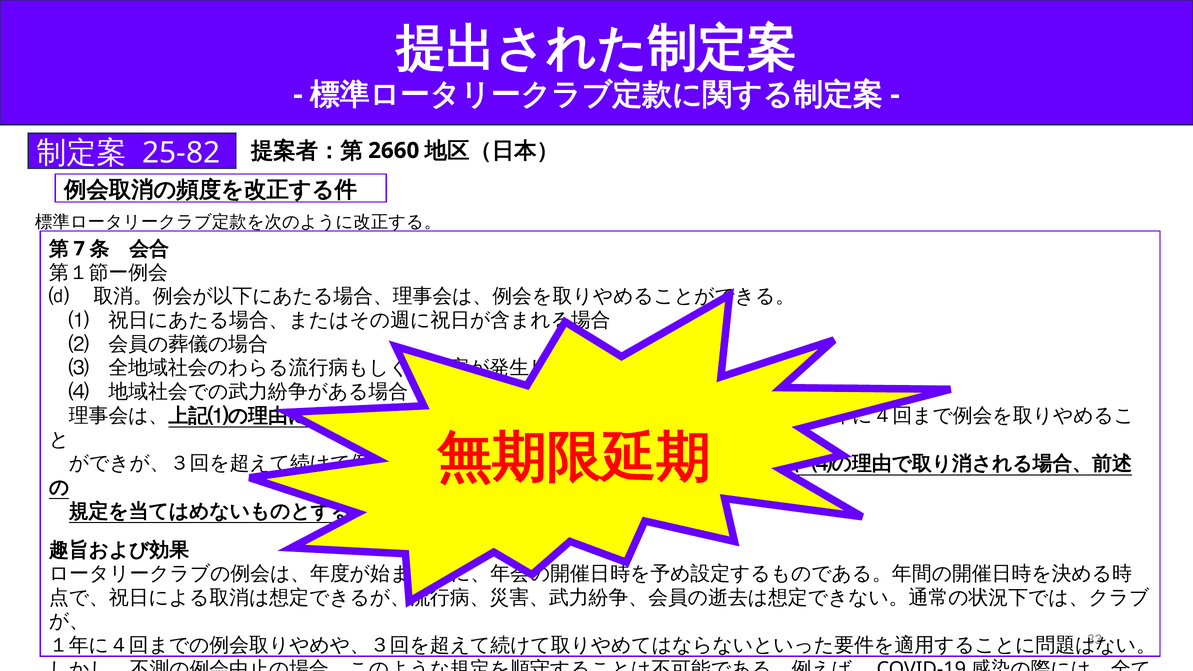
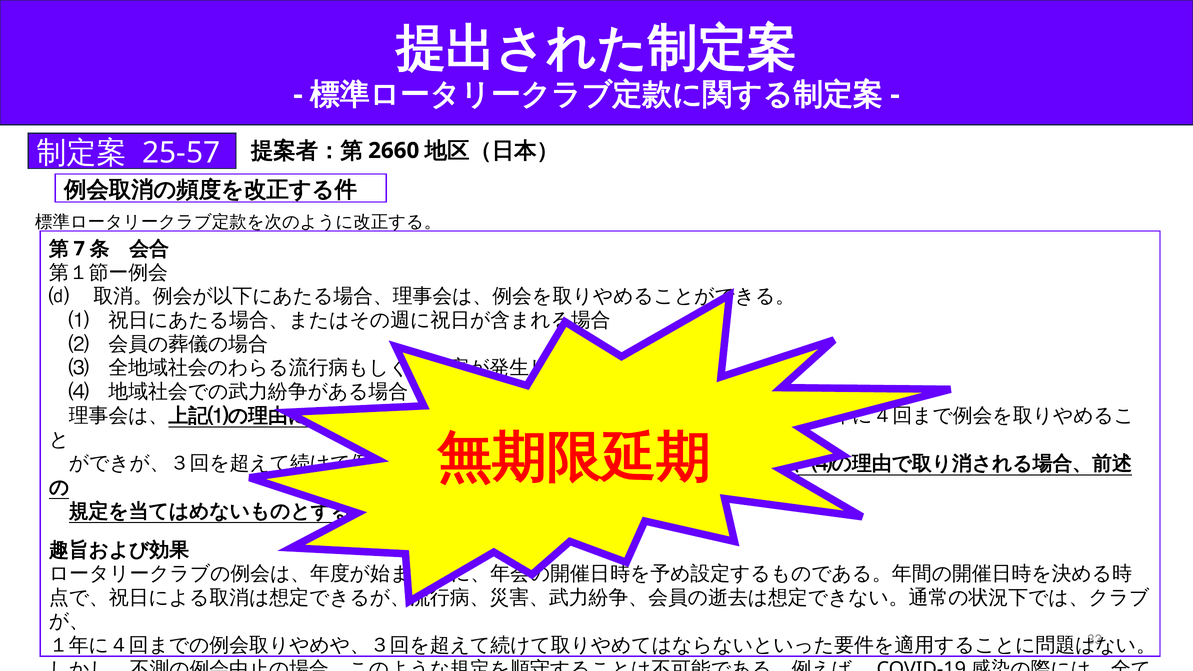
25-82: 25-82 -> 25-57 (181, 153)
